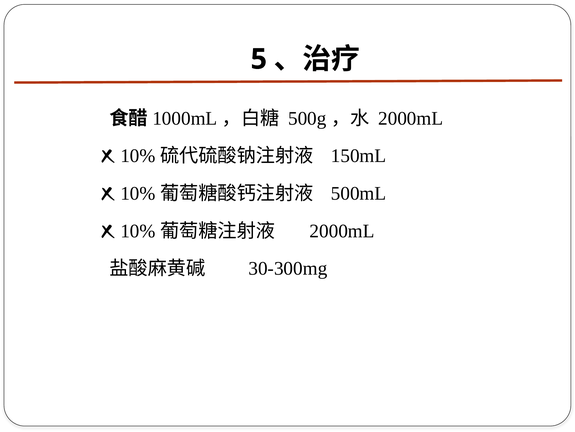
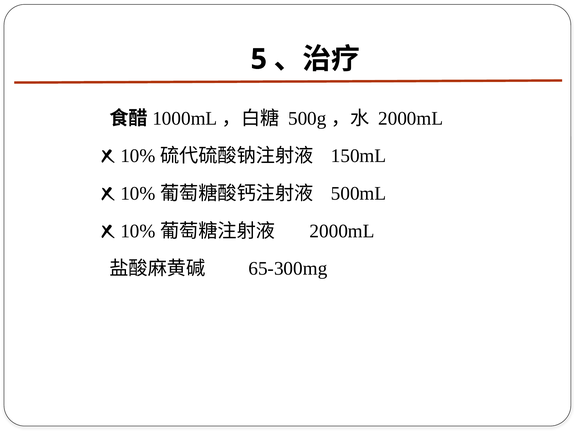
30-300mg: 30-300mg -> 65-300mg (288, 268)
